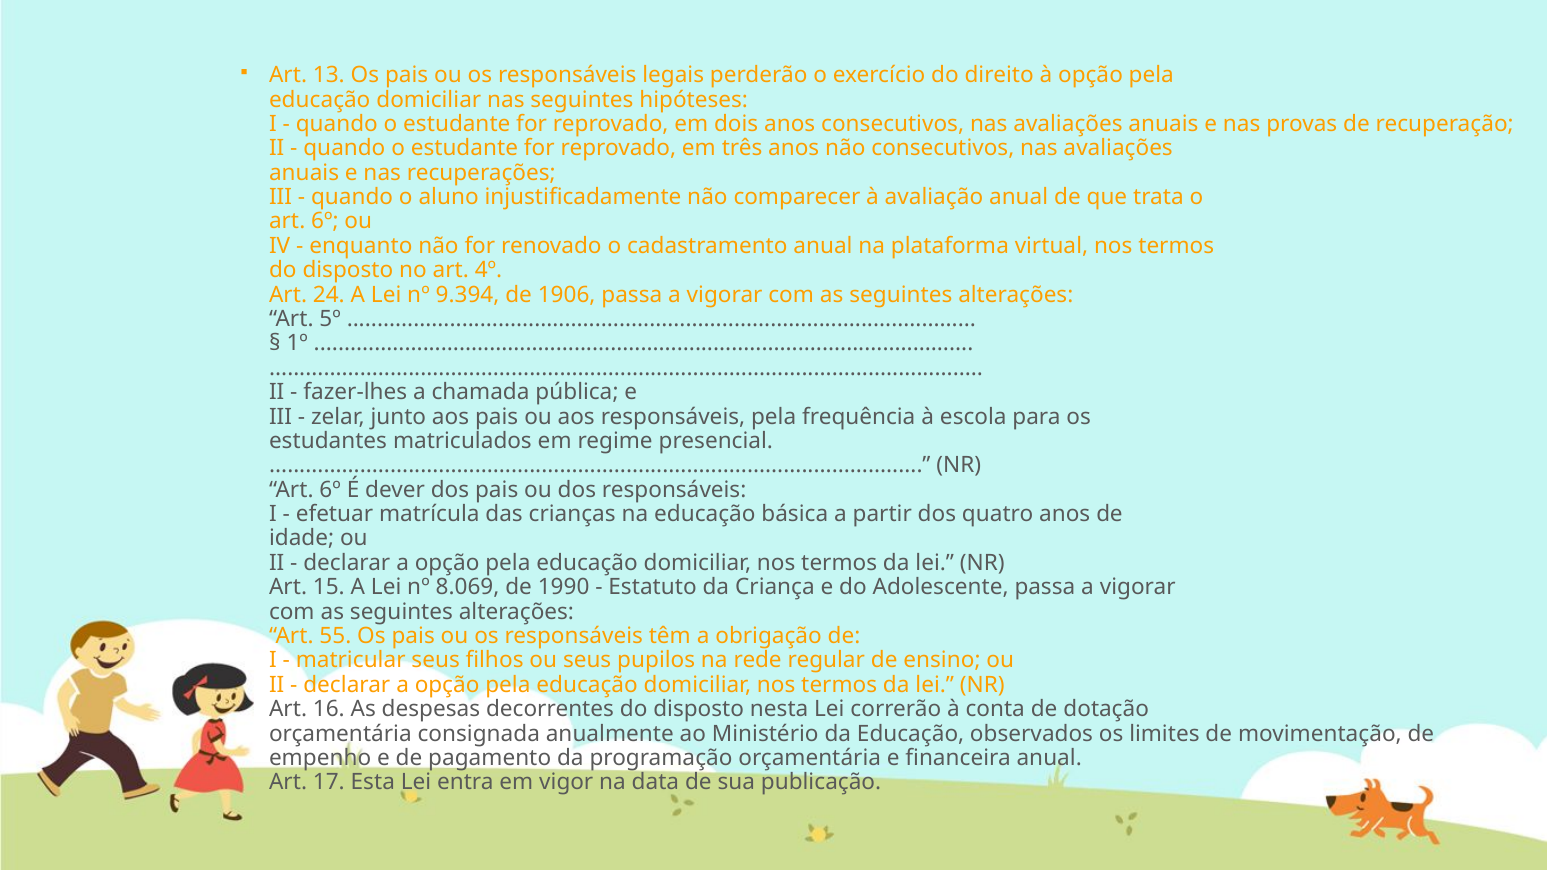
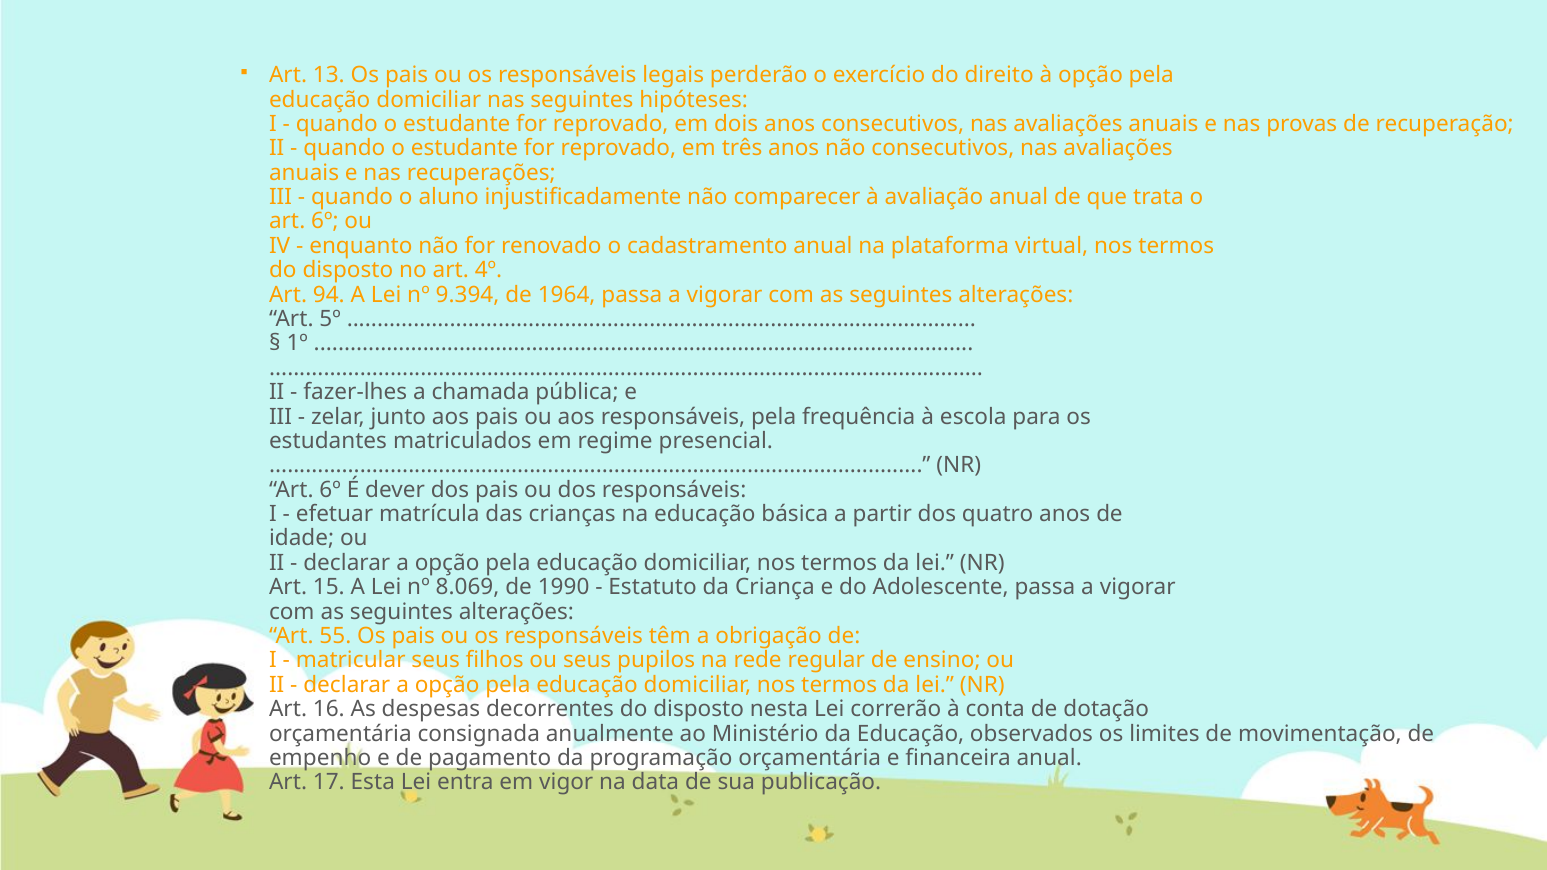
24: 24 -> 94 (329, 295)
1906: 1906 -> 1964 (567, 295)
